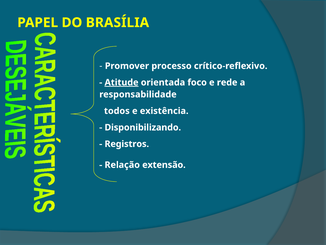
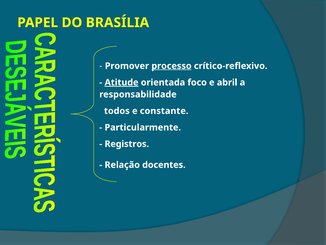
processo underline: none -> present (172, 66)
rede: rede -> abril (227, 82)
existência: existência -> constante (164, 111)
Disponibilizando: Disponibilizando -> Particularmente (143, 127)
extensão: extensão -> docentes (164, 165)
